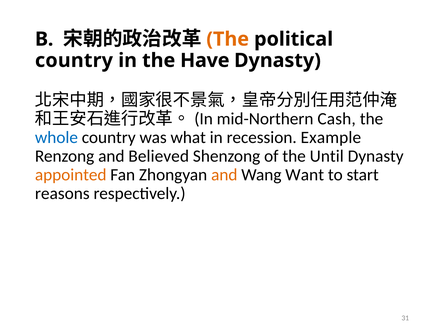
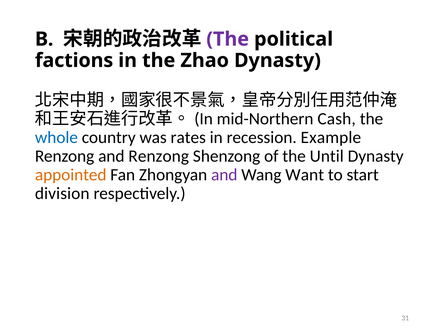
The colour: orange -> purple (228, 39)
country: country -> factions (74, 60)
Have: Have -> Zhao (205, 60)
what: what -> rates (188, 137)
and Believed: Believed -> Renzong (159, 156)
and colour: orange -> purple (224, 175)
reasons: reasons -> division (62, 193)
